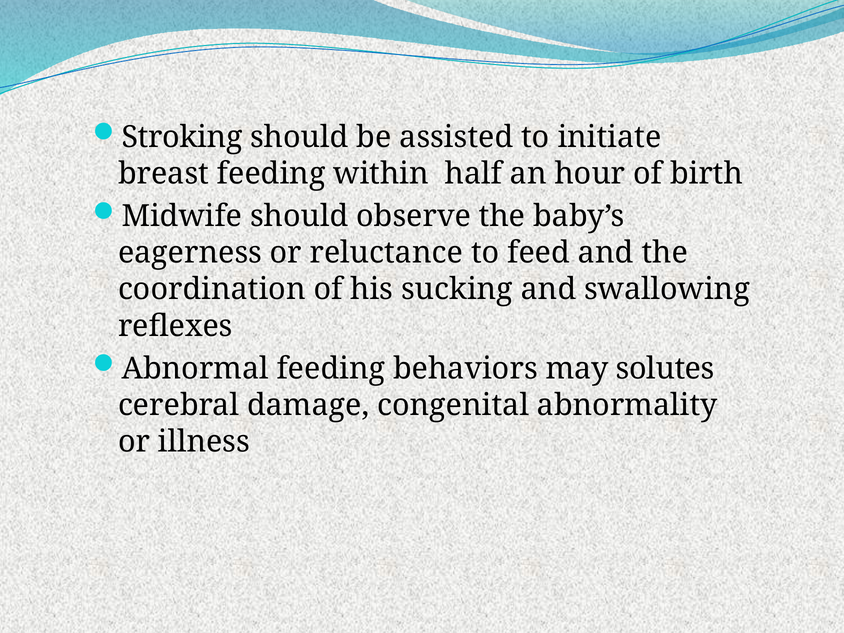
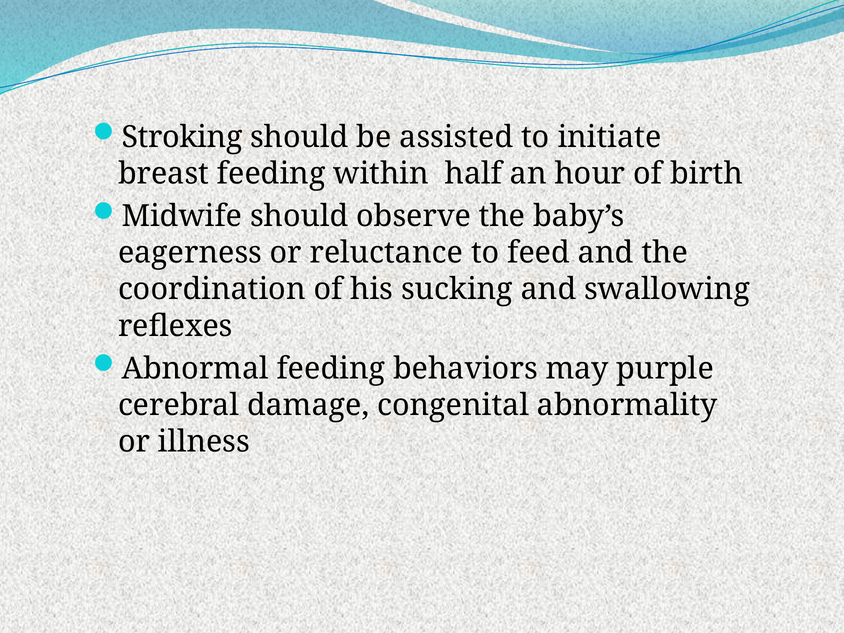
solutes: solutes -> purple (665, 369)
